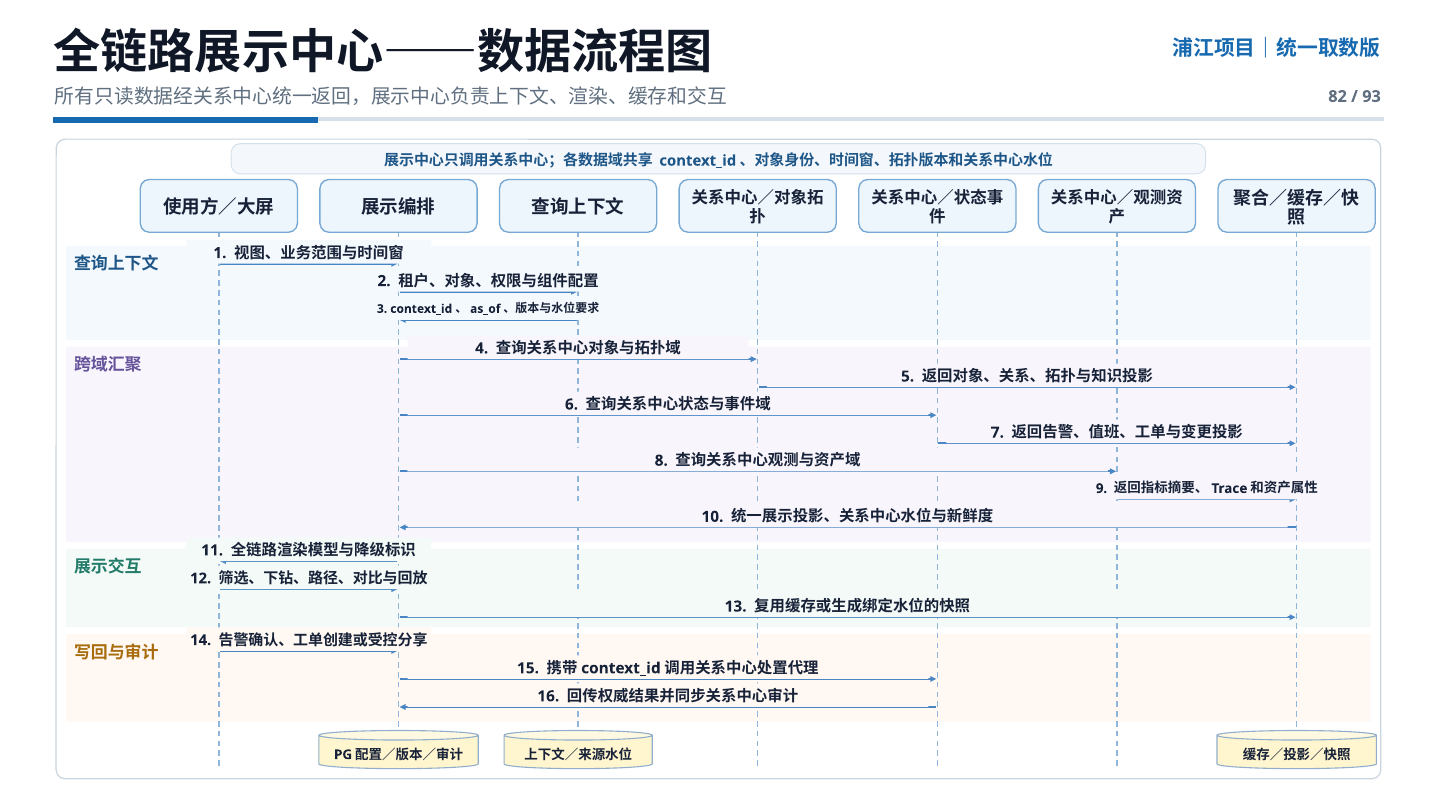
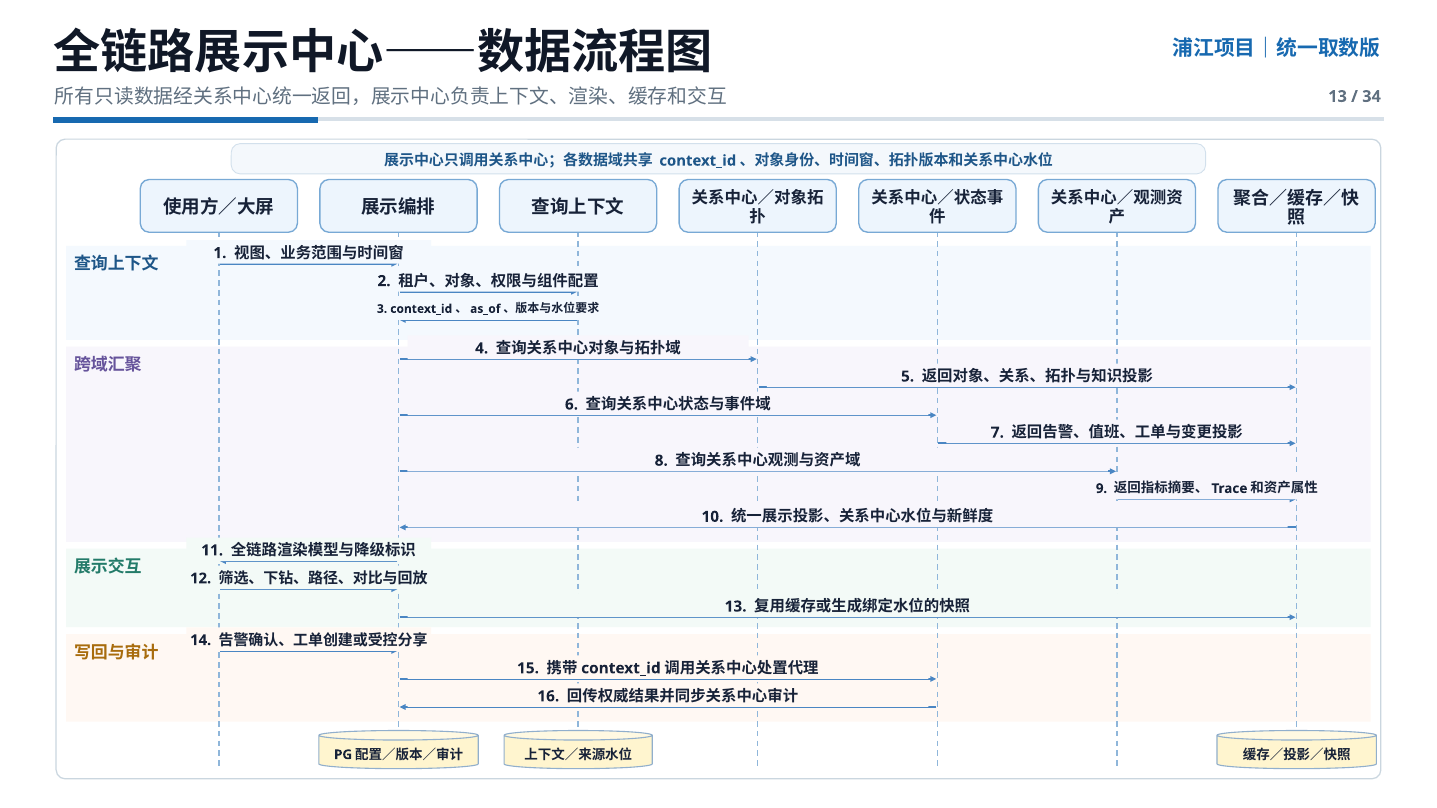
82: 82 -> 13 (1338, 97)
93: 93 -> 34 (1372, 97)
